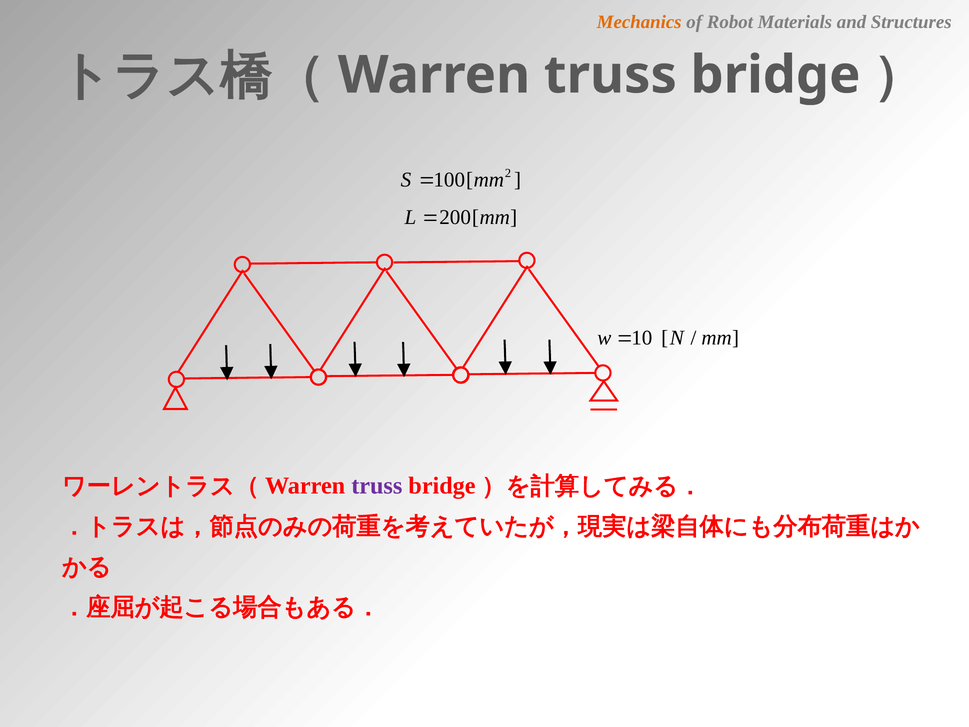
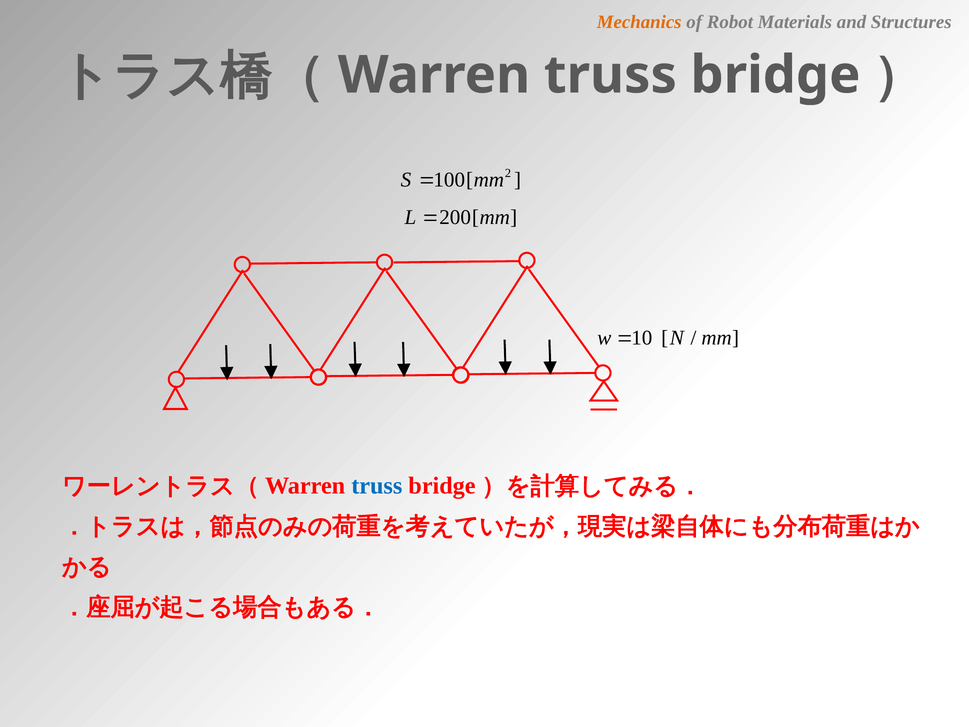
truss colour: purple -> blue (377, 486)
